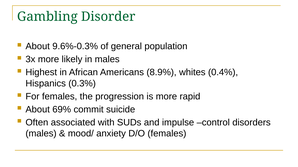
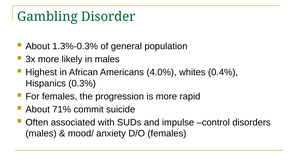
9.6%-0.3%: 9.6%-0.3% -> 1.3%-0.3% (75, 46)
8.9%: 8.9% -> 4.0% (162, 73)
69%: 69% -> 71% (62, 110)
